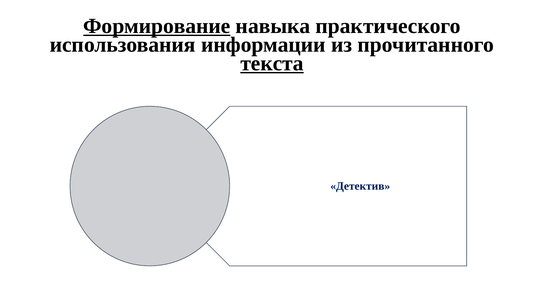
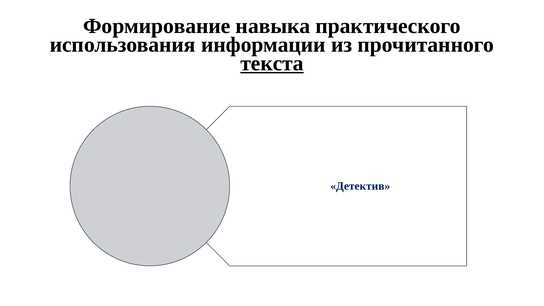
Формирование underline: present -> none (157, 26)
